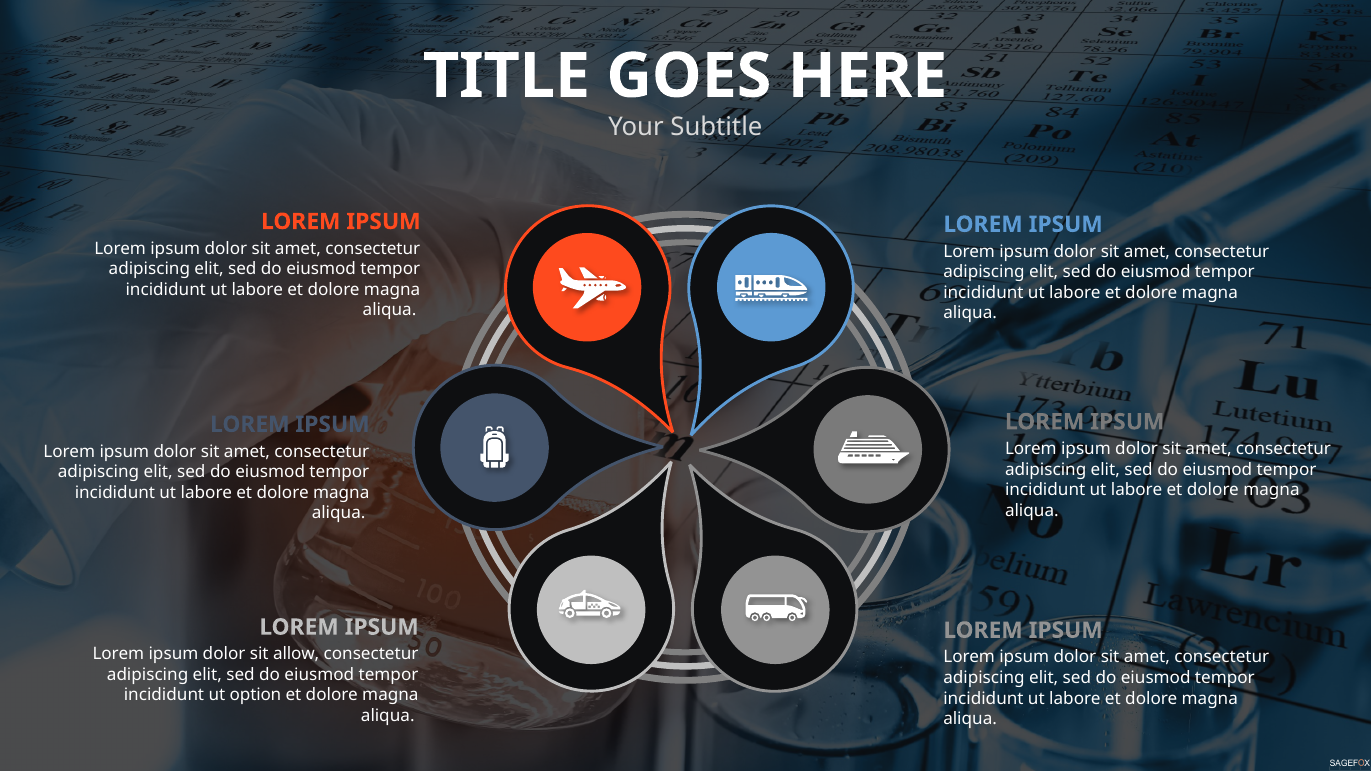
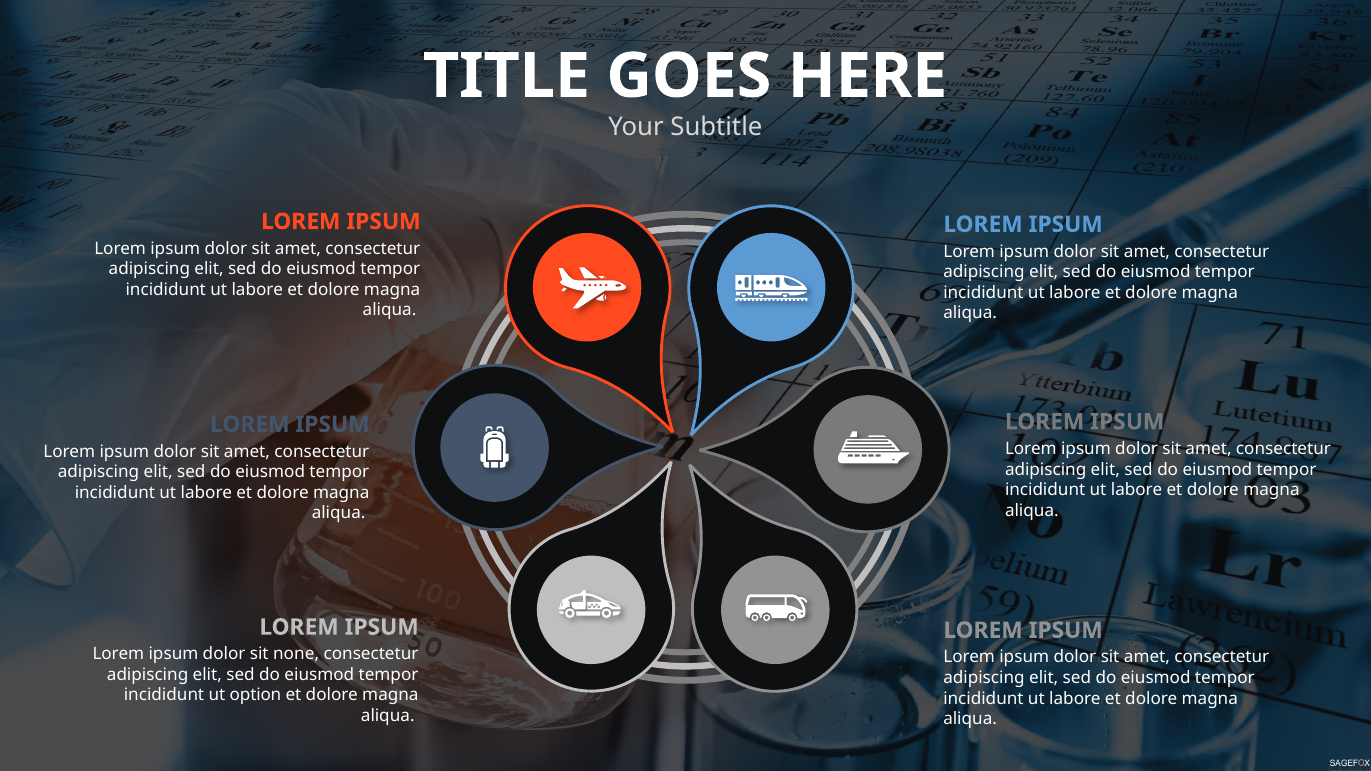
allow: allow -> none (296, 654)
